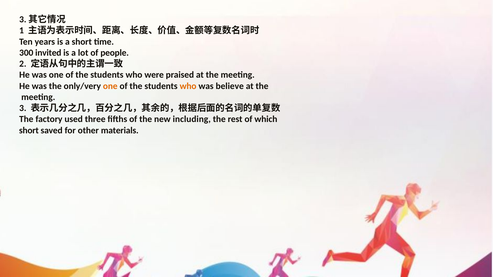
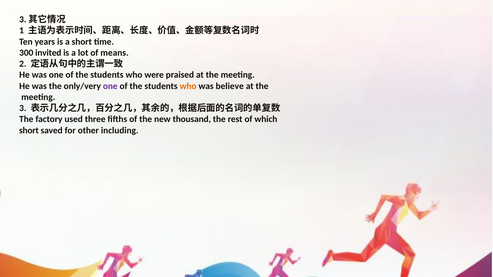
people: people -> means (115, 53)
one colour: orange -> purple (110, 86)
including: including -> thousand (192, 119)
materials: materials -> including (120, 130)
